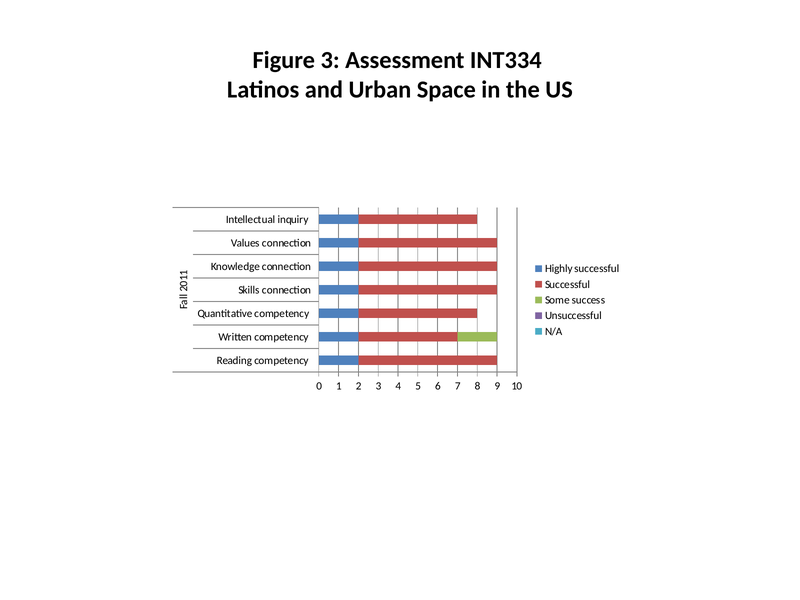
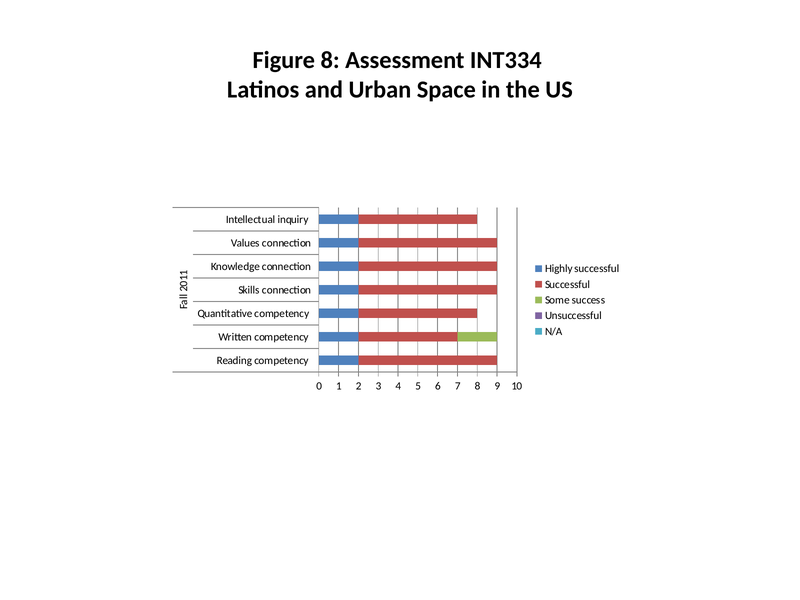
Figure 3: 3 -> 8 (330, 60)
